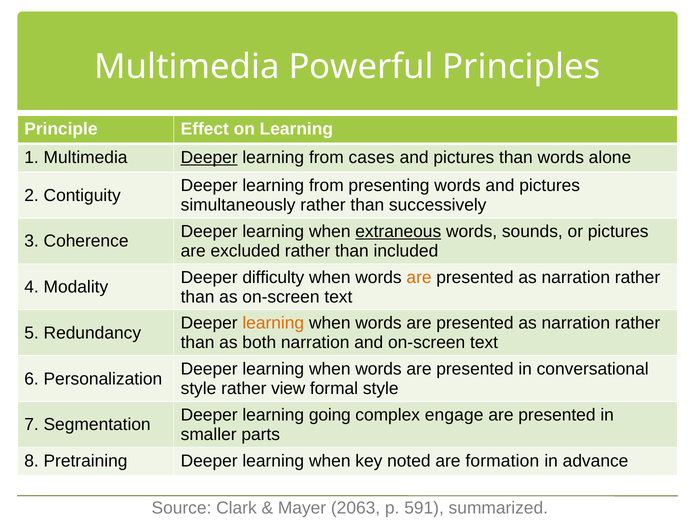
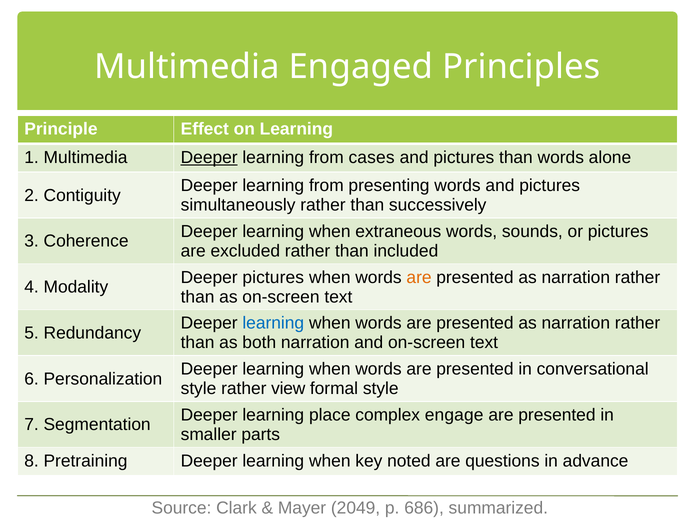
Powerful: Powerful -> Engaged (361, 67)
extraneous underline: present -> none (398, 232)
Deeper difficulty: difficulty -> pictures (273, 277)
learning colour: orange -> blue (273, 323)
going: going -> place (330, 415)
formation: formation -> questions (502, 461)
2063: 2063 -> 2049 (356, 508)
591: 591 -> 686 (424, 508)
